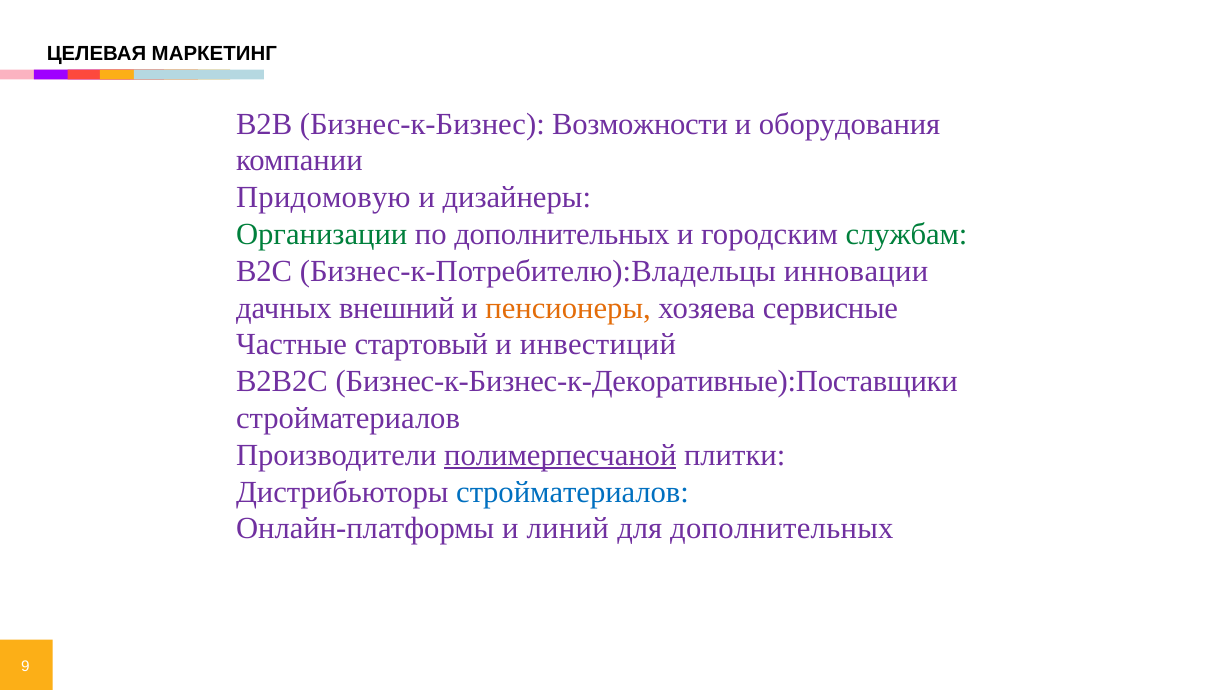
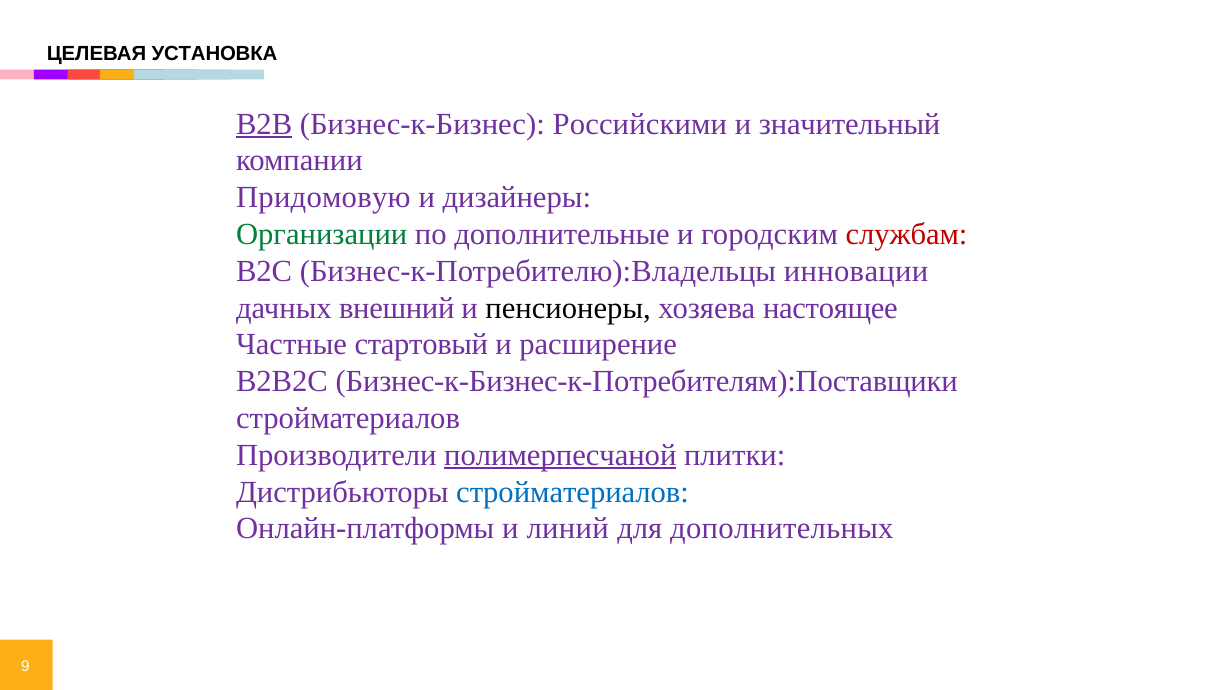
МАРКЕТИНГ: МАРКЕТИНГ -> УСТАНОВКА (214, 54)
B2B underline: none -> present (264, 124)
Возможности: Возможности -> Российскими (640, 124)
оборудования: оборудования -> значительный (850, 124)
по дополнительных: дополнительных -> дополнительные (562, 234)
службам colour: green -> red (906, 234)
пенсионеры colour: orange -> black (568, 308)
сервисные: сервисные -> настоящее (830, 308)
инвестиций: инвестиций -> расширение (598, 345)
Бизнес-к-Бизнес-к-Декоративные):Поставщики: Бизнес-к-Бизнес-к-Декоративные):Поставщики -> Бизнес-к-Бизнес-к-Потребителям):Поставщики (647, 381)
